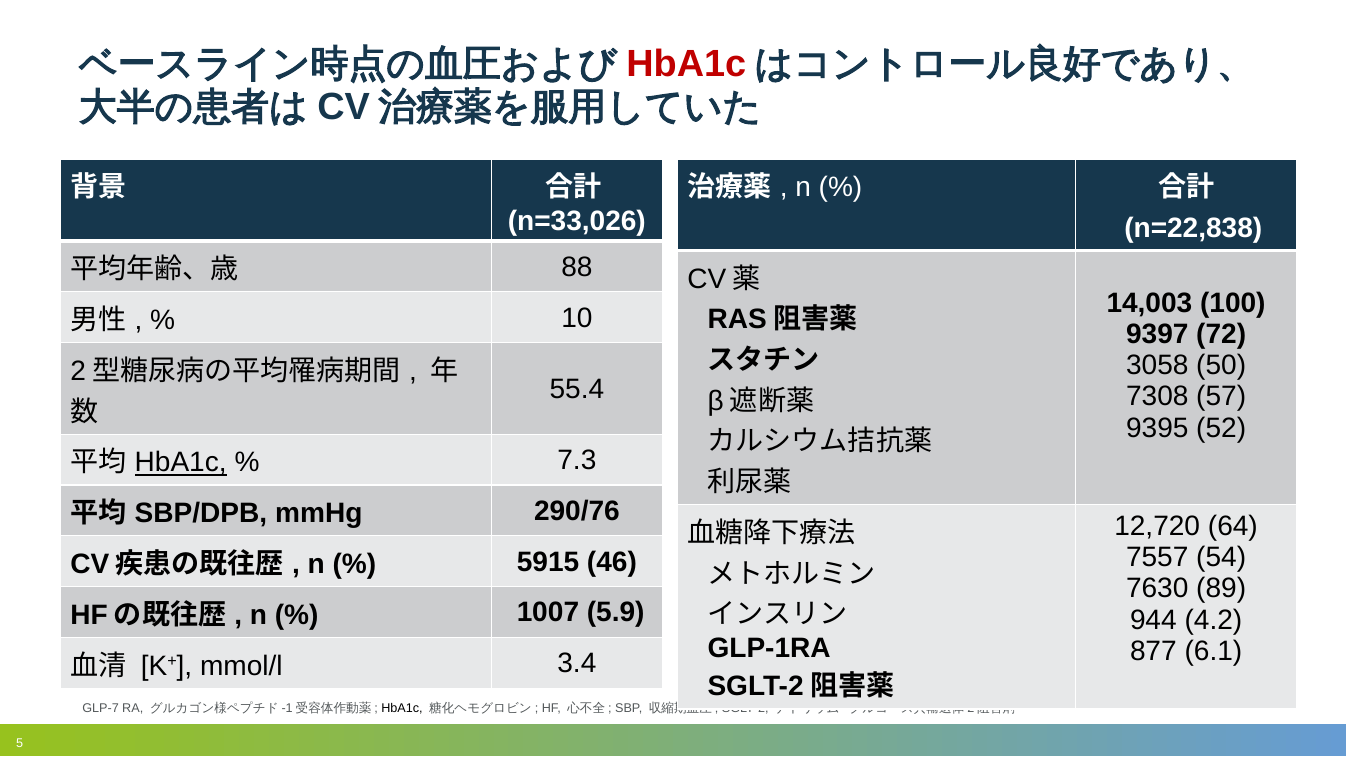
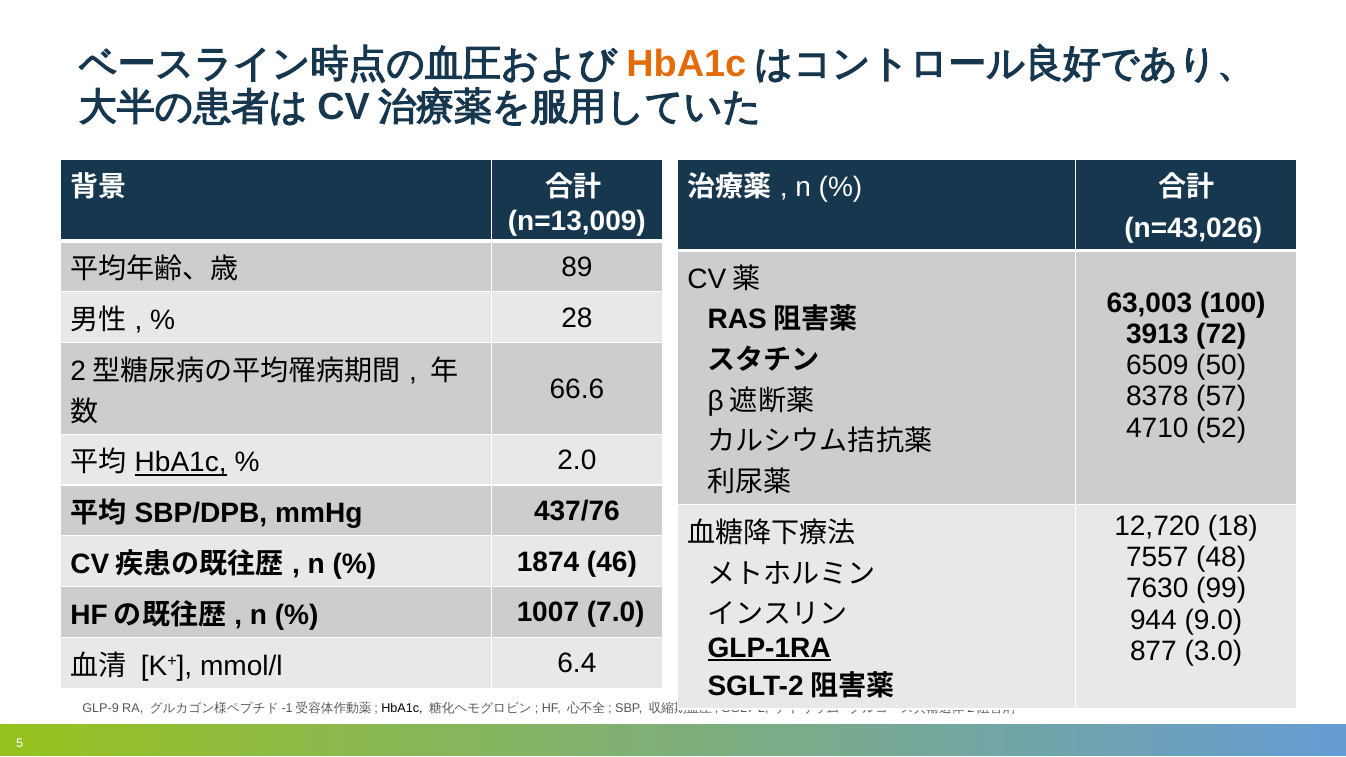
HbA1c colour: red -> orange (686, 64)
n=33,026: n=33,026 -> n=13,009 (577, 221)
n=22,838: n=22,838 -> n=43,026 (1193, 228)
88: 88 -> 89 (577, 267)
14,003: 14,003 -> 63,003 (1149, 303)
10: 10 -> 28 (577, 318)
9397: 9397 -> 3913 (1157, 334)
3058: 3058 -> 6509 (1157, 366)
55.4: 55.4 -> 66.6 (577, 389)
7308: 7308 -> 8378 (1157, 397)
9395: 9395 -> 4710 (1157, 428)
7.3: 7.3 -> 2.0 (577, 460)
290/76: 290/76 -> 437/76 (577, 511)
64: 64 -> 18 (1233, 526)
54: 54 -> 48 (1221, 557)
5915: 5915 -> 1874 (548, 562)
89: 89 -> 99 (1221, 589)
5.9: 5.9 -> 7.0 (616, 613)
4.2: 4.2 -> 9.0 (1213, 620)
GLP-1RA underline: none -> present (769, 648)
6.1: 6.1 -> 3.0 (1213, 651)
3.4: 3.4 -> 6.4 (577, 664)
GLP-7: GLP-7 -> GLP-9 (101, 708)
